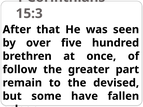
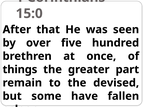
15:3: 15:3 -> 15:0 (29, 14)
follow: follow -> things (20, 70)
